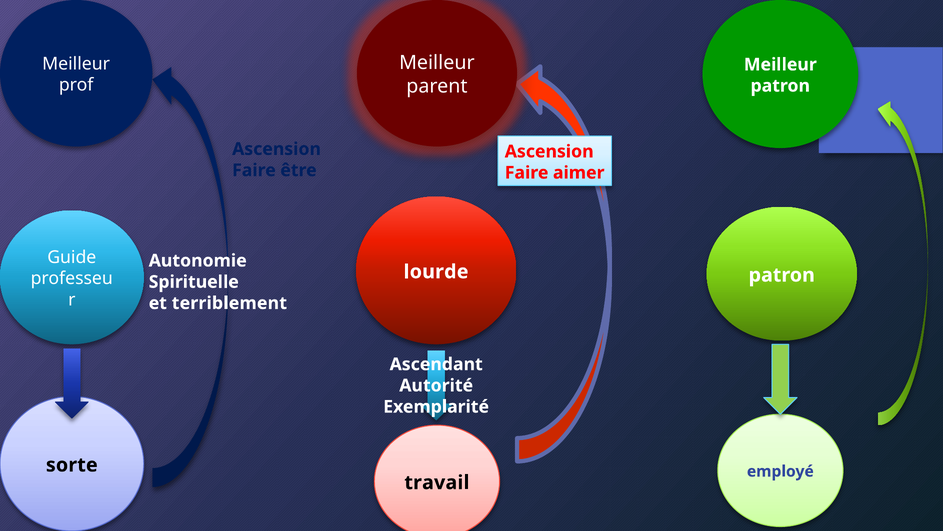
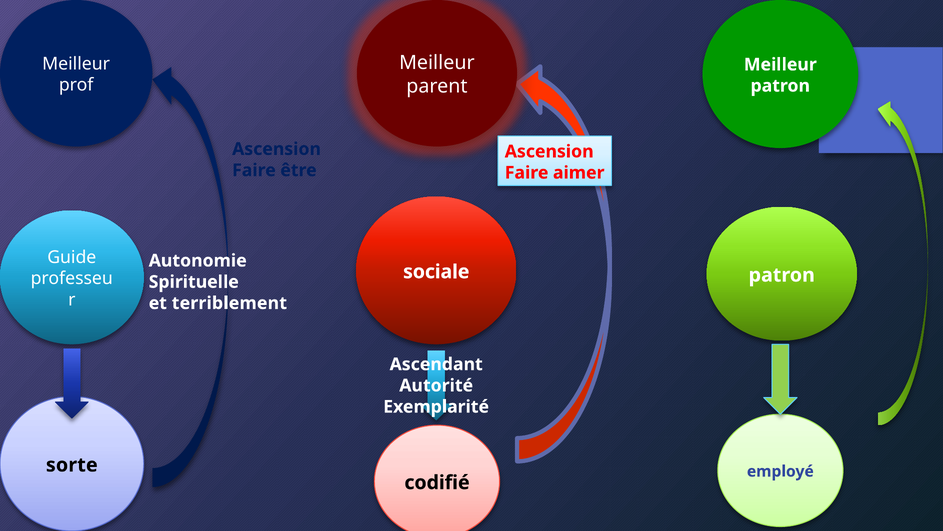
lourde: lourde -> sociale (436, 271)
travail: travail -> codifié (437, 482)
